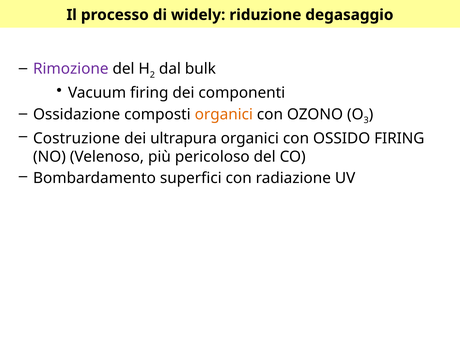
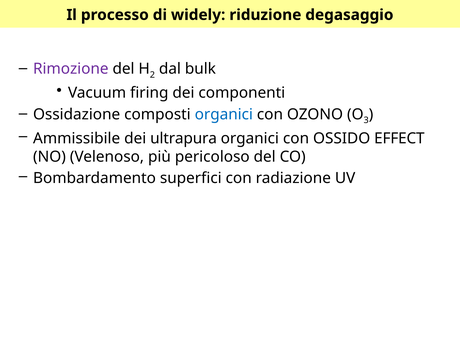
organici colour: orange -> blue (224, 114)
Costruzione: Costruzione -> Ammissibile (77, 138)
OSSIDO FIRING: FIRING -> EFFECT (399, 138)
